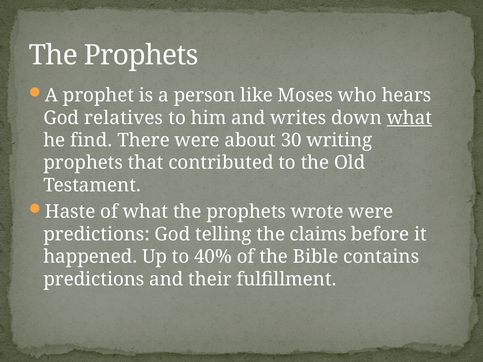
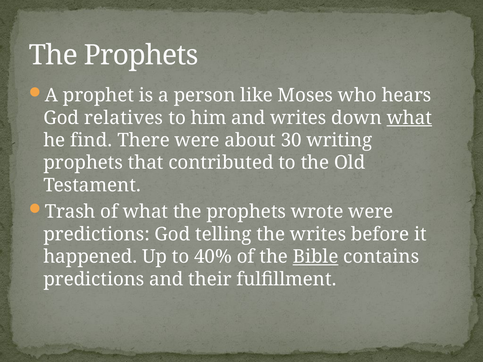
Haste: Haste -> Trash (70, 212)
the claims: claims -> writes (318, 234)
Bible underline: none -> present (316, 257)
